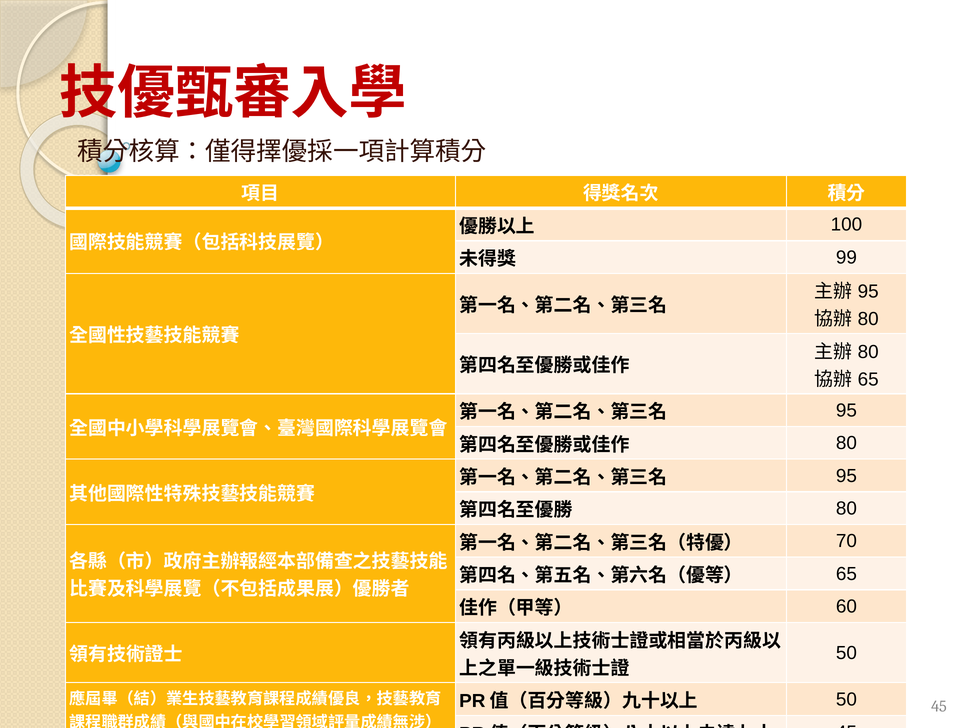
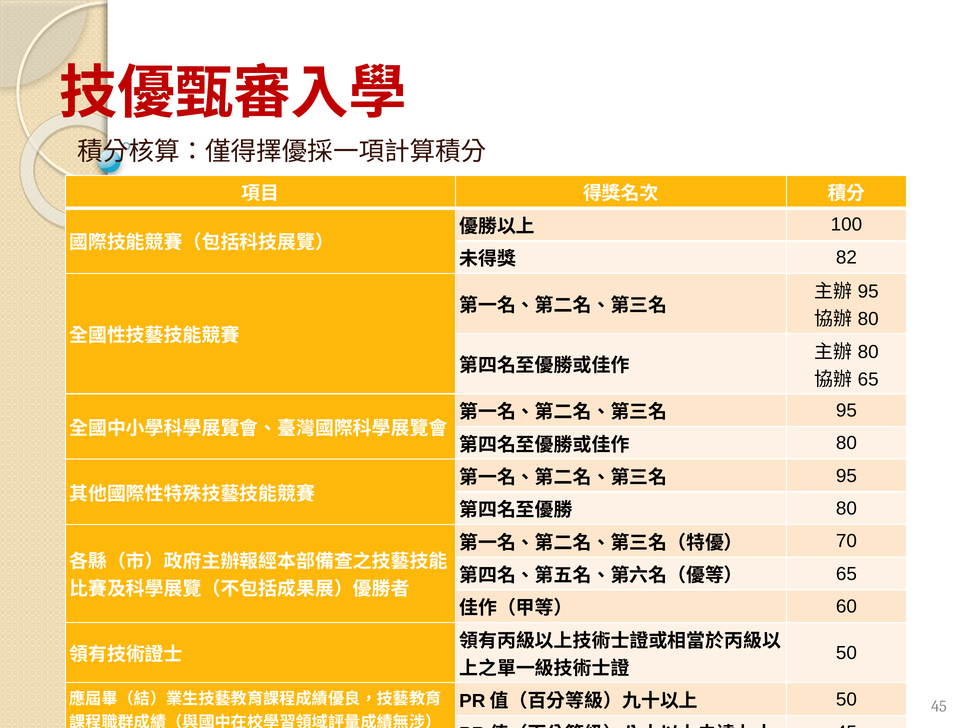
99: 99 -> 82 (846, 257)
